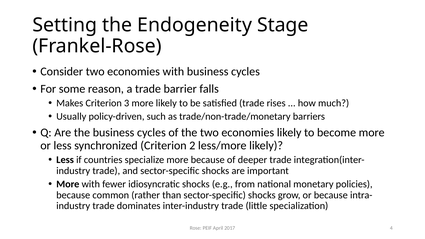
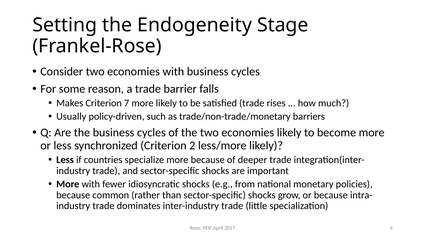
3: 3 -> 7 (127, 103)
